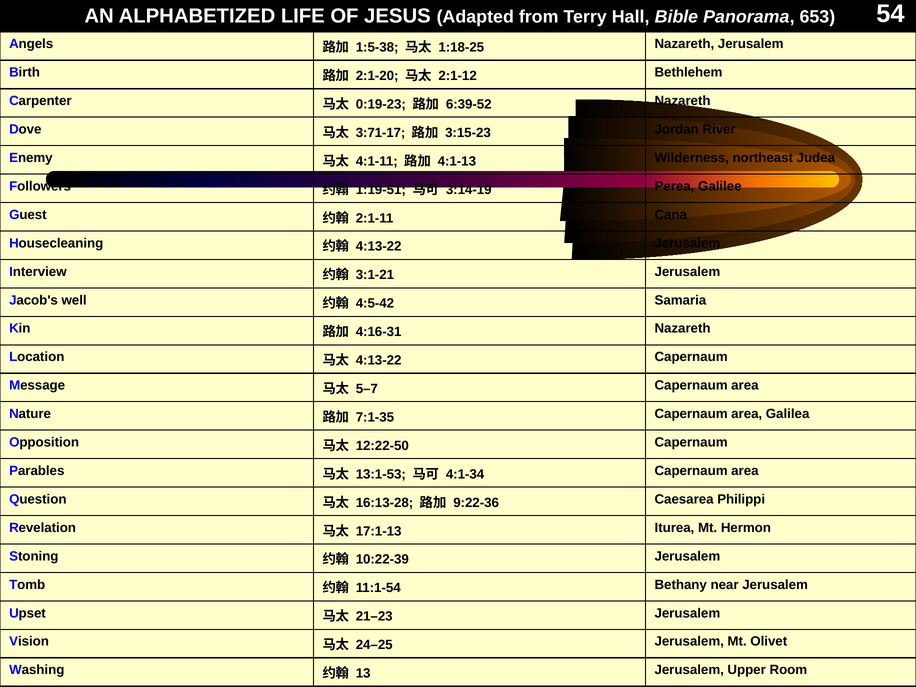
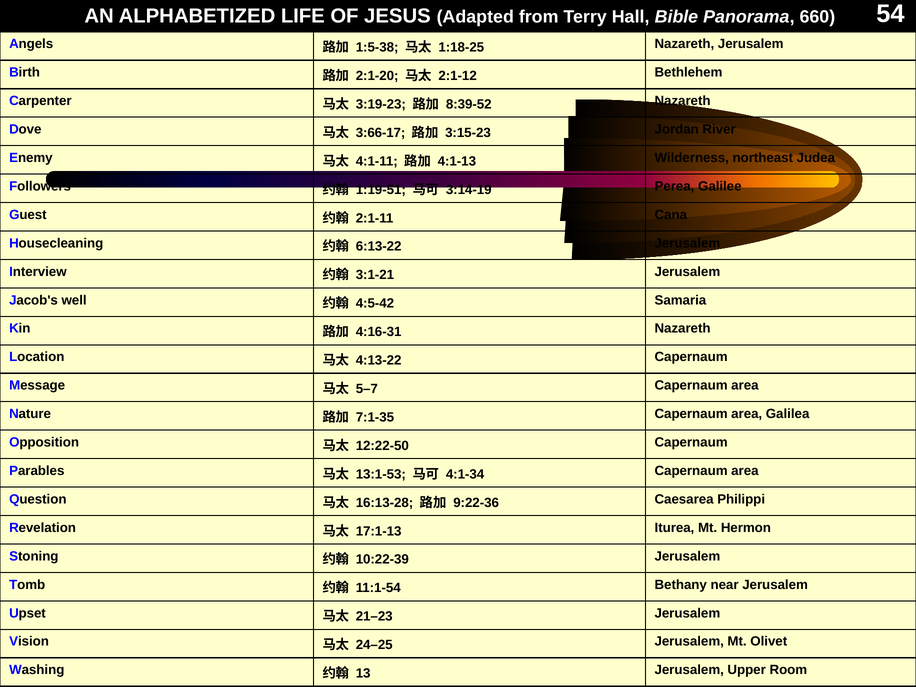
653: 653 -> 660 (817, 17)
0:19-23: 0:19-23 -> 3:19-23 (381, 104)
6:39-52: 6:39-52 -> 8:39-52 (469, 104)
3:71-17: 3:71-17 -> 3:66-17 (381, 133)
4:13-22: 4:13-22 -> 6:13-22 (379, 247)
